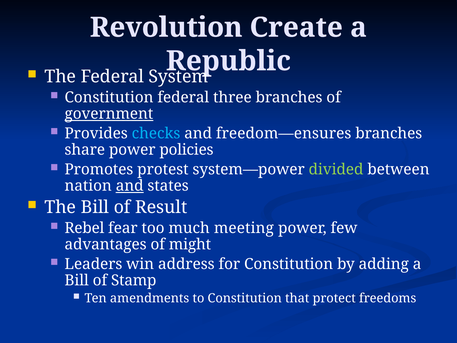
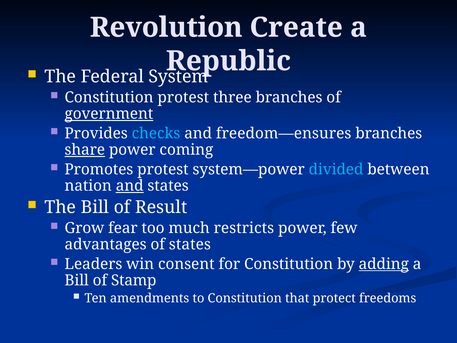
Constitution federal: federal -> protest (183, 97)
share underline: none -> present (85, 150)
policies: policies -> coming (186, 150)
divided colour: light green -> light blue (336, 169)
Rebel: Rebel -> Grow (84, 228)
meeting: meeting -> restricts (244, 228)
of might: might -> states (190, 244)
address: address -> consent (186, 264)
adding underline: none -> present (384, 264)
